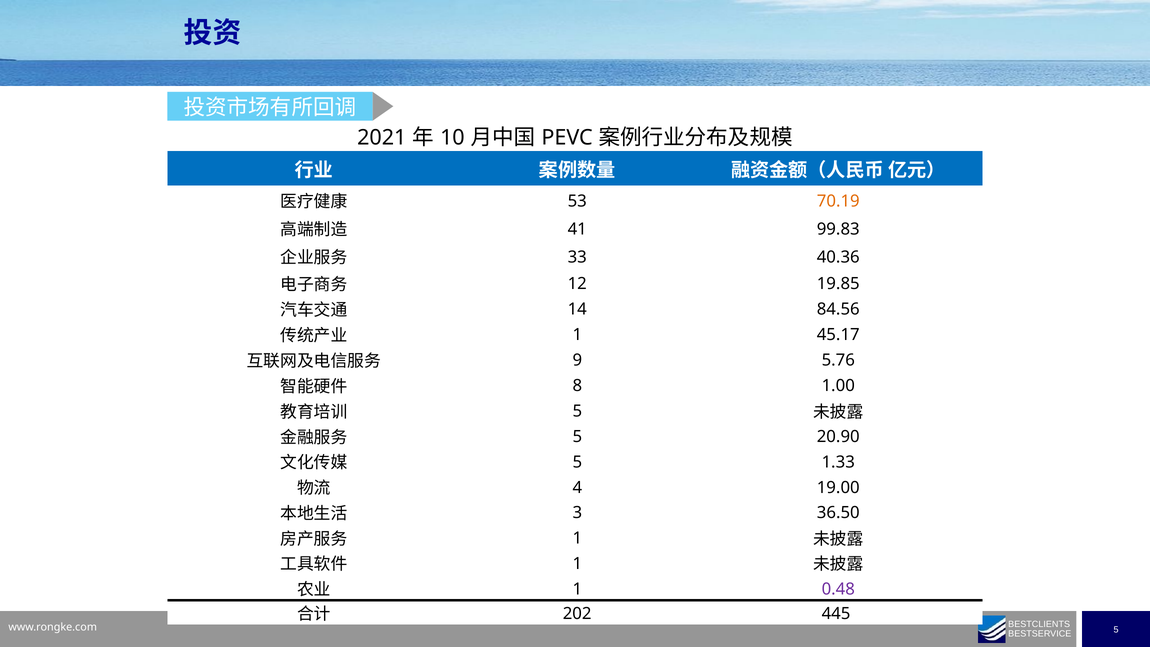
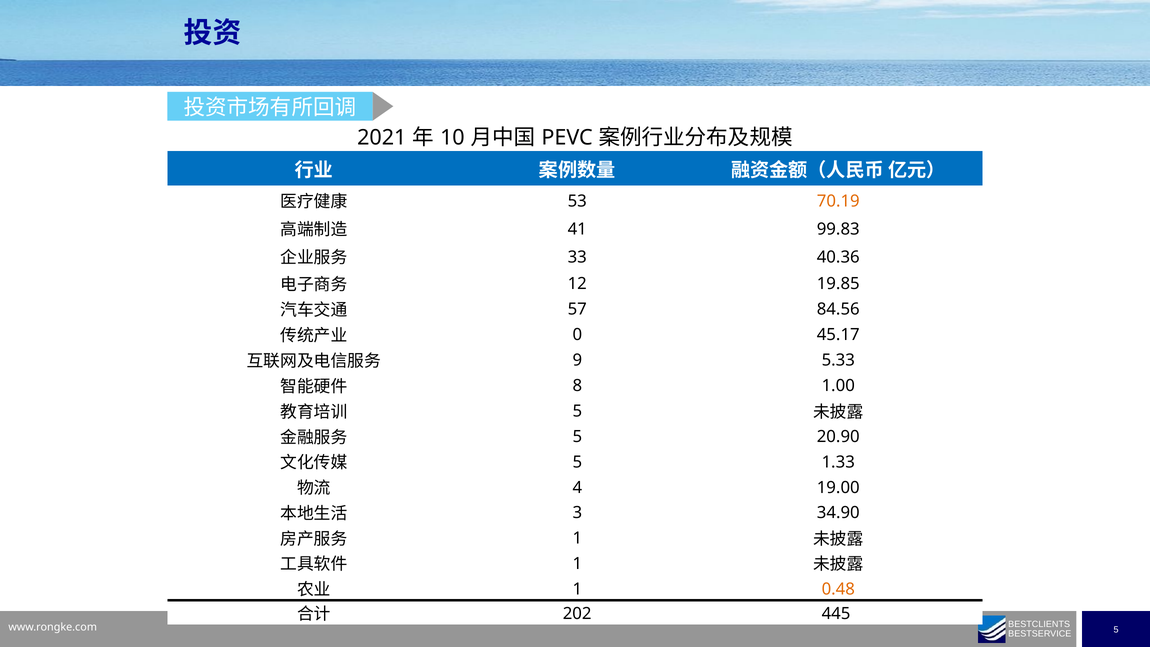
14: 14 -> 57 (577, 309)
1: 1 -> 0 (577, 335)
5.76: 5.76 -> 5.33 (838, 360)
36.50: 36.50 -> 34.90 (838, 513)
0.48 colour: purple -> orange (838, 589)
